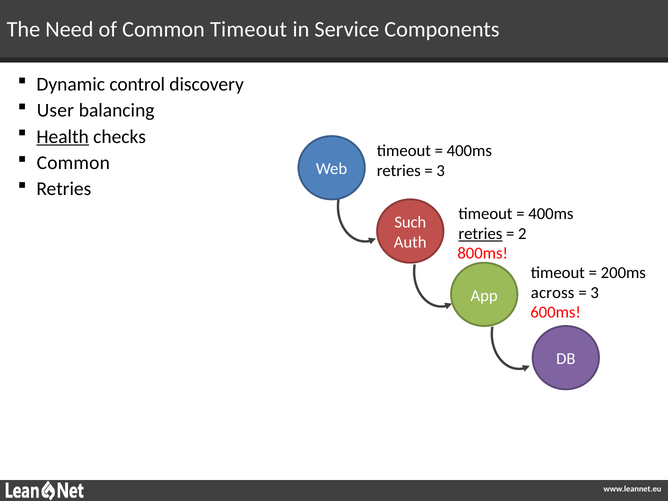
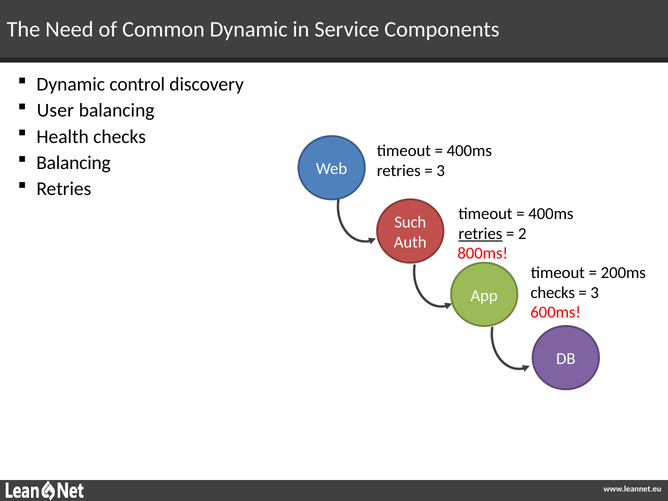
Common Timeout: Timeout -> Dynamic (249, 29)
Health underline: present -> none (63, 137)
Common: Common -> Balancing (73, 163)
across: across -> checks (553, 293)
